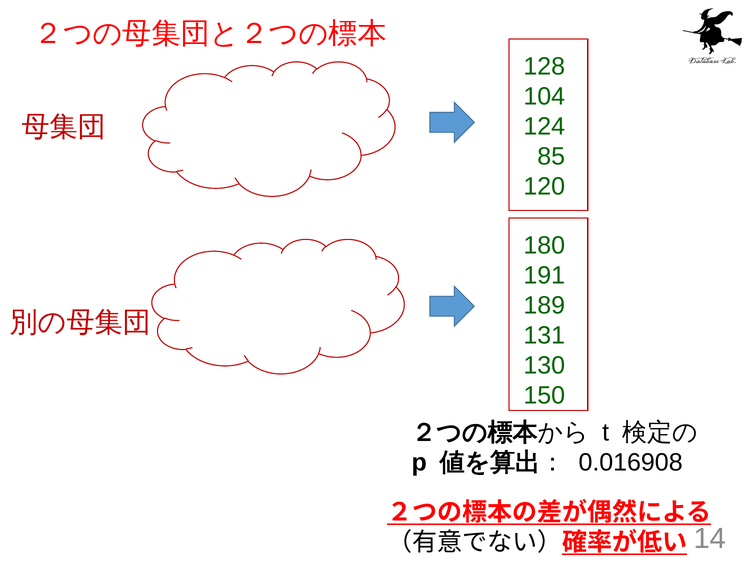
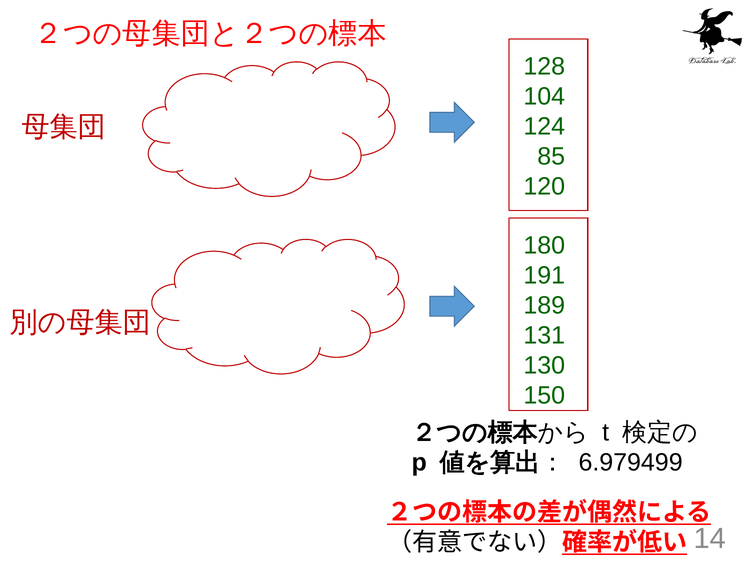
0.016908: 0.016908 -> 6.979499 (631, 462)
